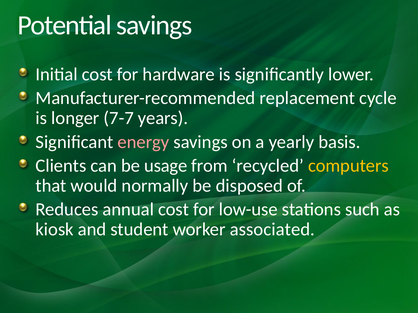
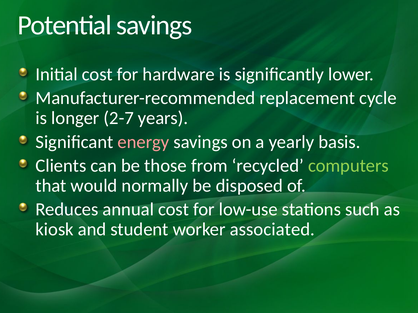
7-7: 7-7 -> 2-7 (119, 118)
usage: usage -> those (166, 166)
computers colour: yellow -> light green (348, 166)
